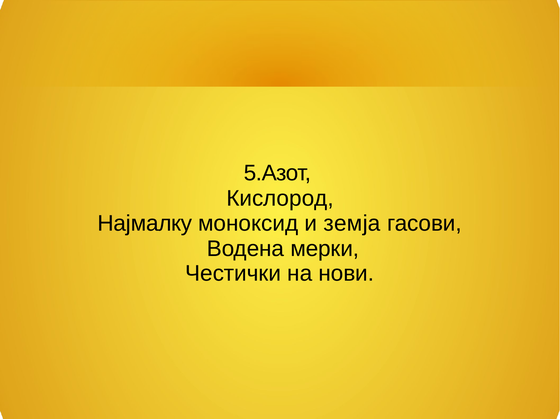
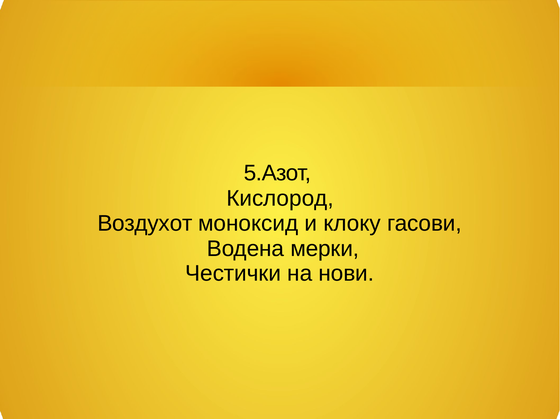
Најмалку: Најмалку -> Воздухот (145, 224)
земја: земја -> клоку (352, 224)
